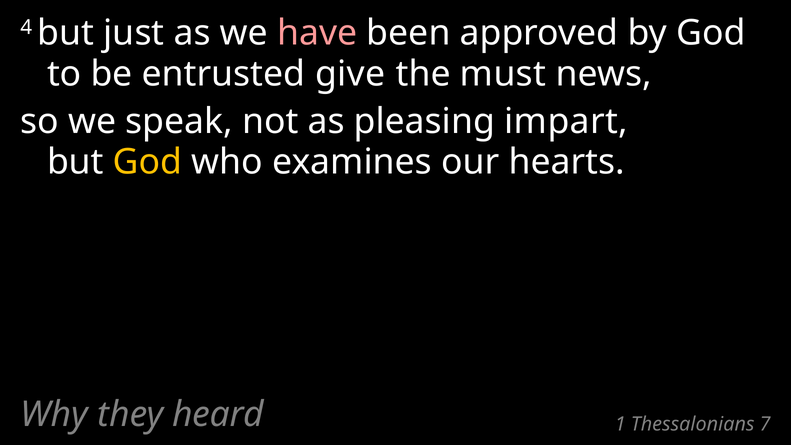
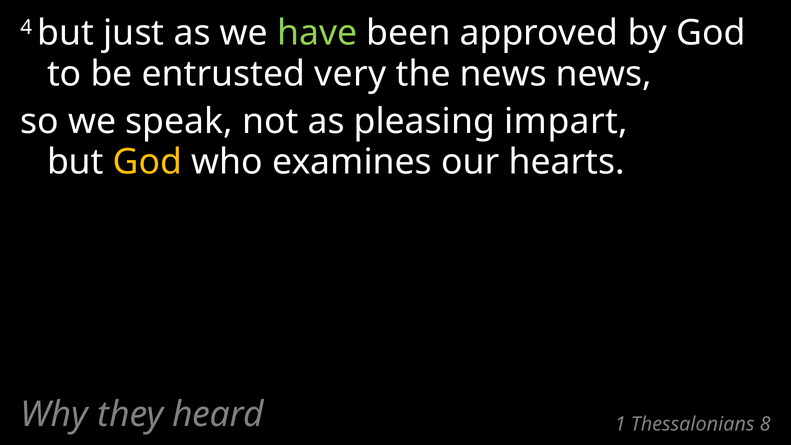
have colour: pink -> light green (317, 33)
give: give -> very (350, 74)
the must: must -> news (503, 74)
7: 7 -> 8 (765, 424)
